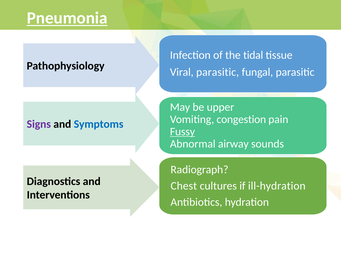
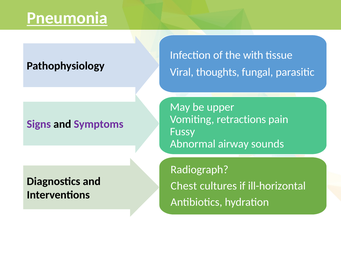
tidal: tidal -> with (253, 55)
Viral parasitic: parasitic -> thoughts (218, 72)
congestion: congestion -> retractions (241, 119)
Symptoms colour: blue -> purple (99, 124)
Fussy underline: present -> none (182, 132)
ill-hydration: ill-hydration -> ill-horizontal (277, 186)
